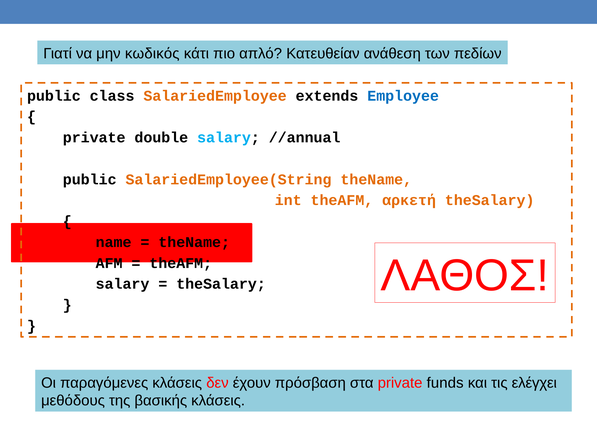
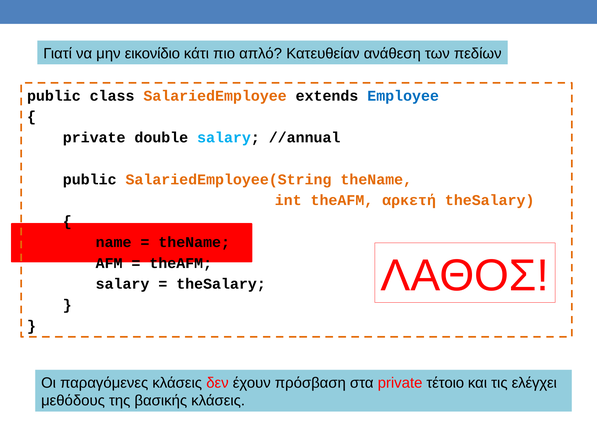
κωδικός: κωδικός -> εικονίδιο (152, 53)
funds: funds -> τέτοιο (445, 383)
